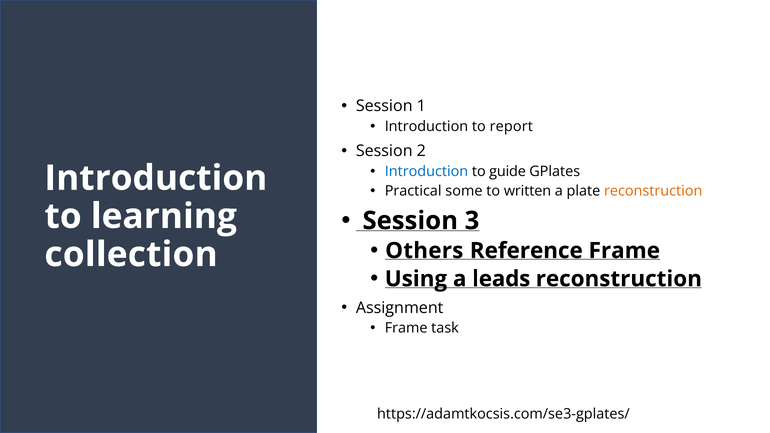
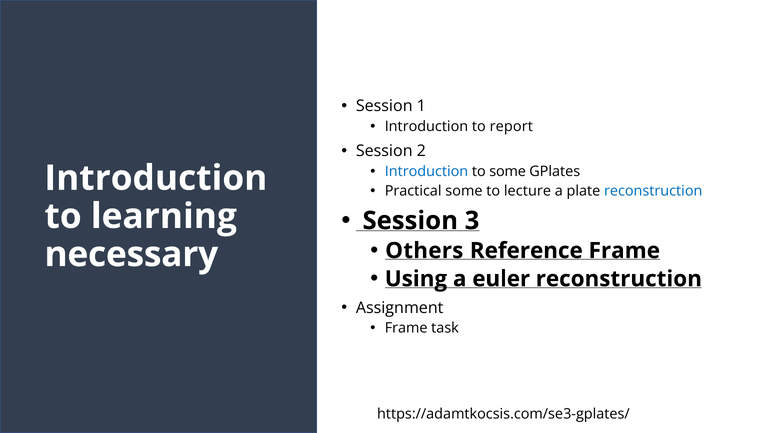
to guide: guide -> some (508, 172)
written: written -> lecture (527, 191)
reconstruction colour: orange -> blue (653, 191)
collection: collection -> necessary (131, 255)
leads: leads -> euler (501, 279)
